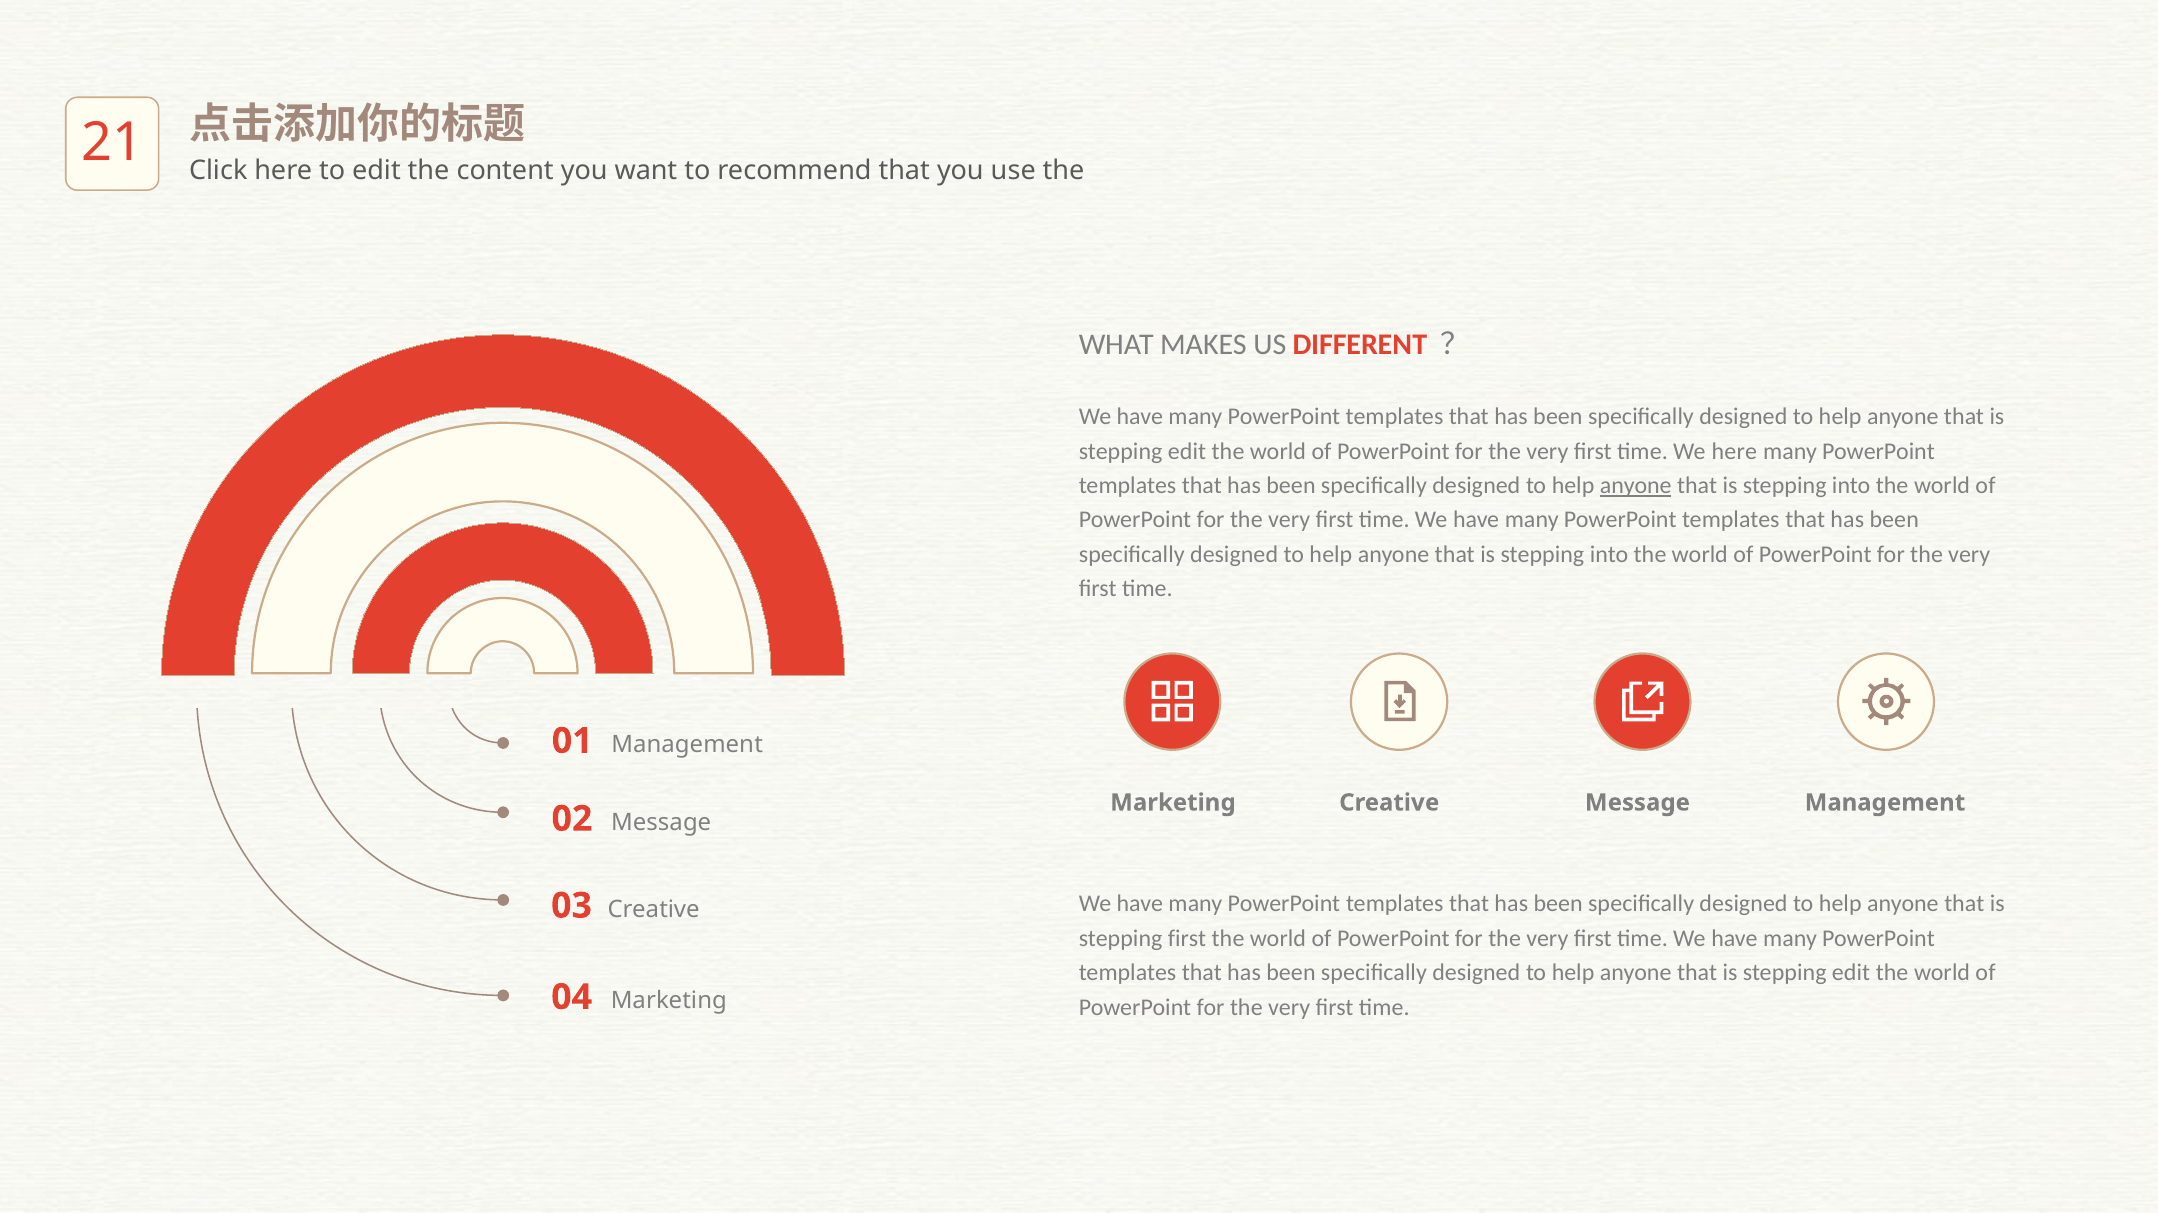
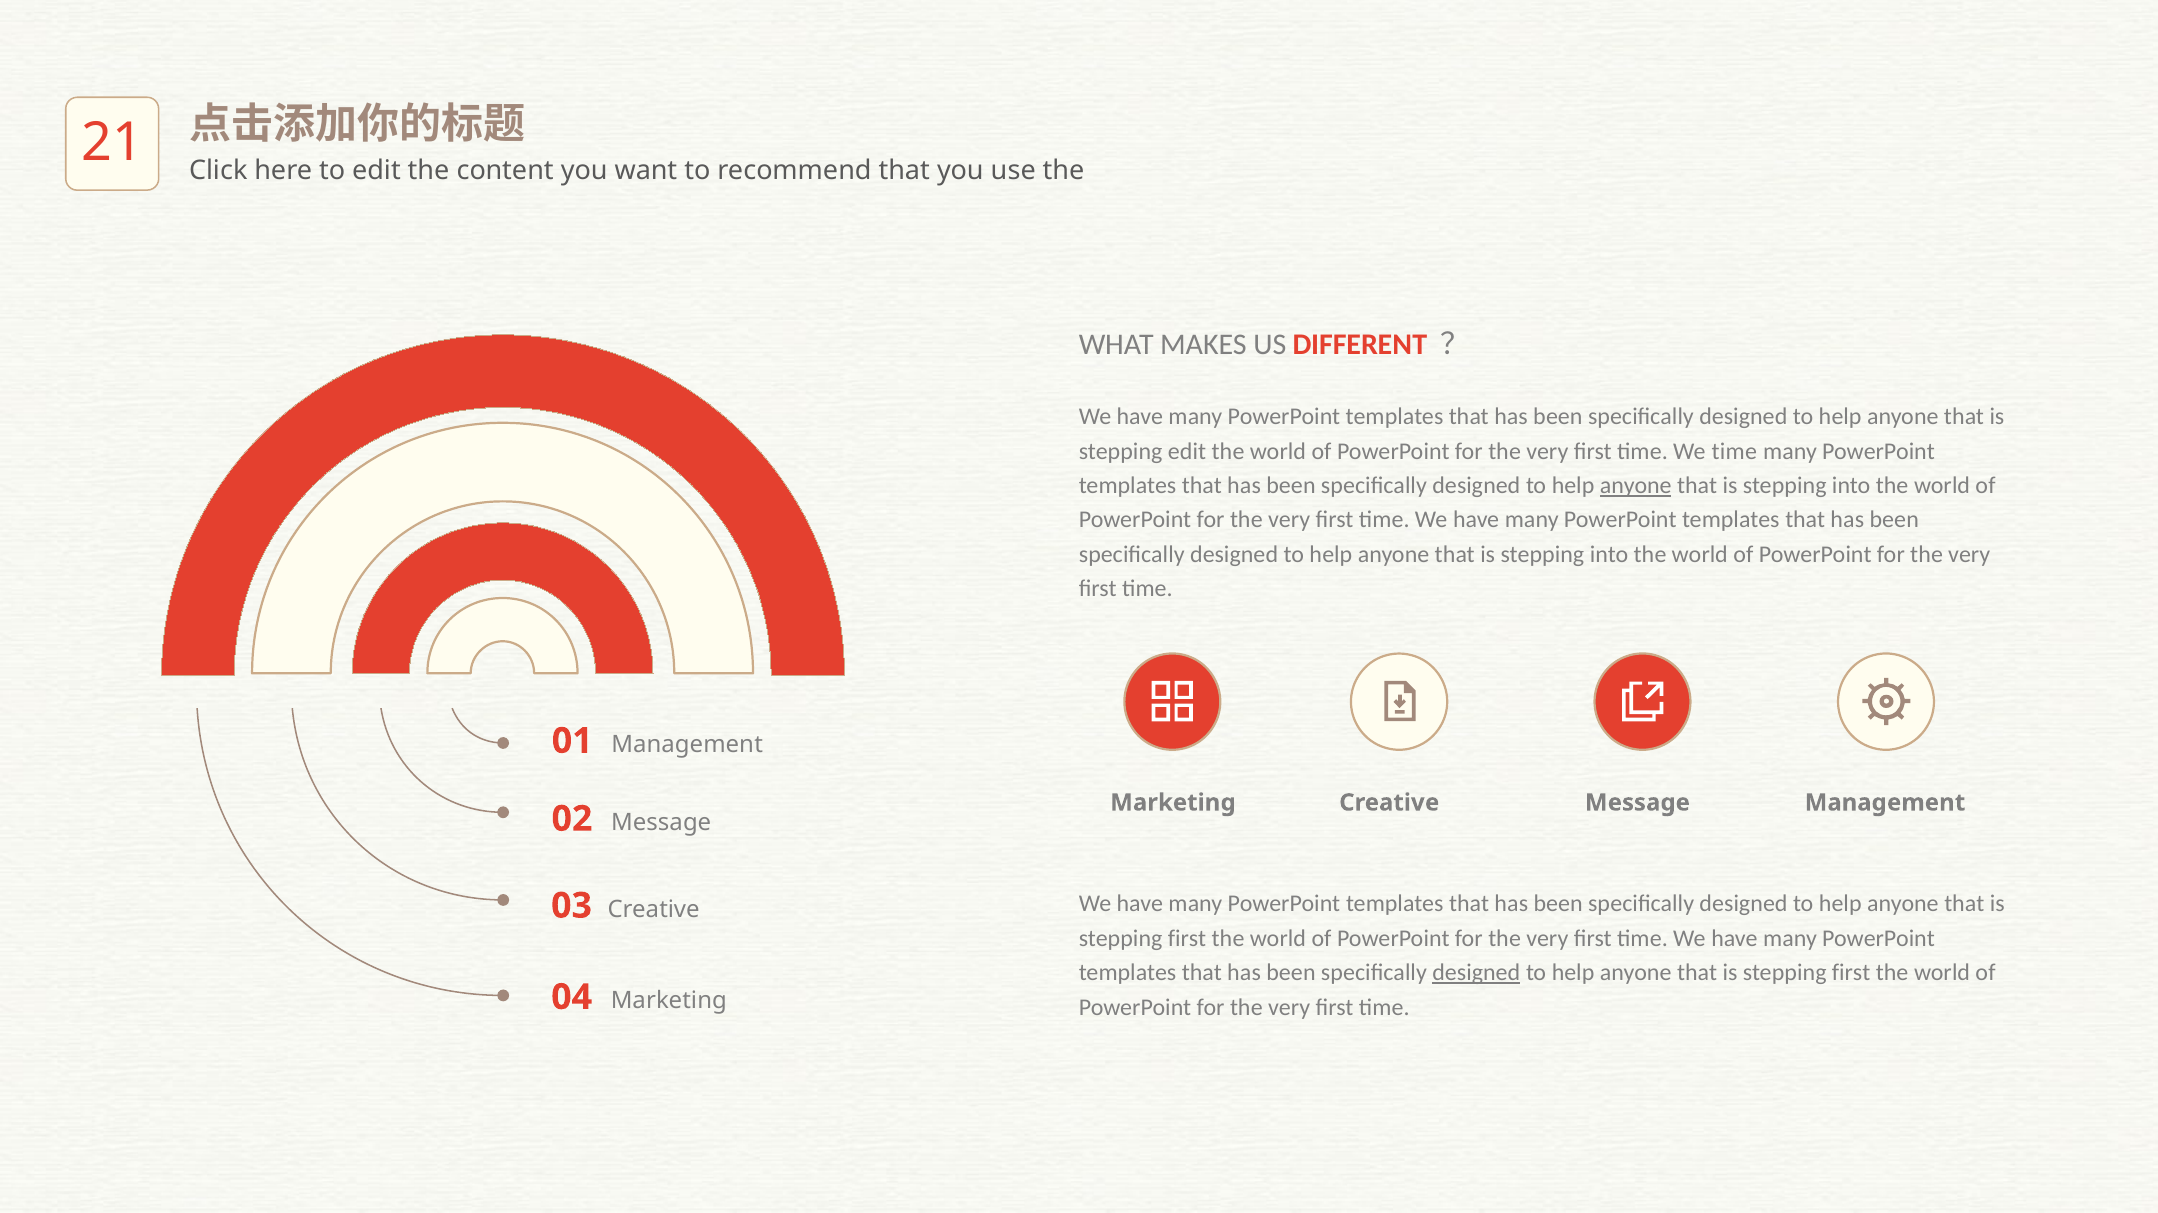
We here: here -> time (1734, 451)
designed underline: none -> present (1476, 973)
edit: edit -> first (1851, 973)
